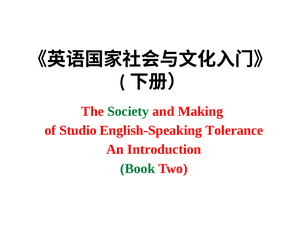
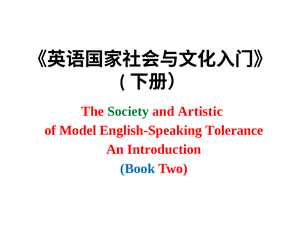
Making: Making -> Artistic (200, 111)
Studio: Studio -> Model (78, 131)
Book colour: green -> blue (138, 169)
